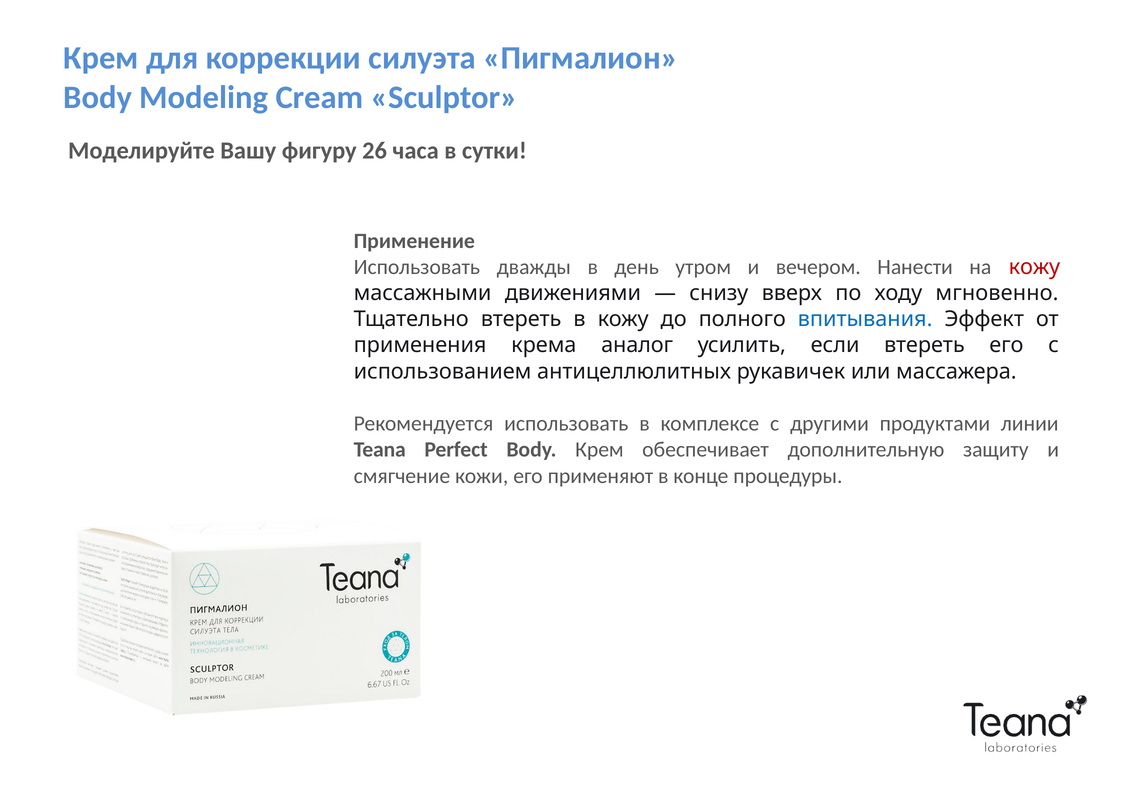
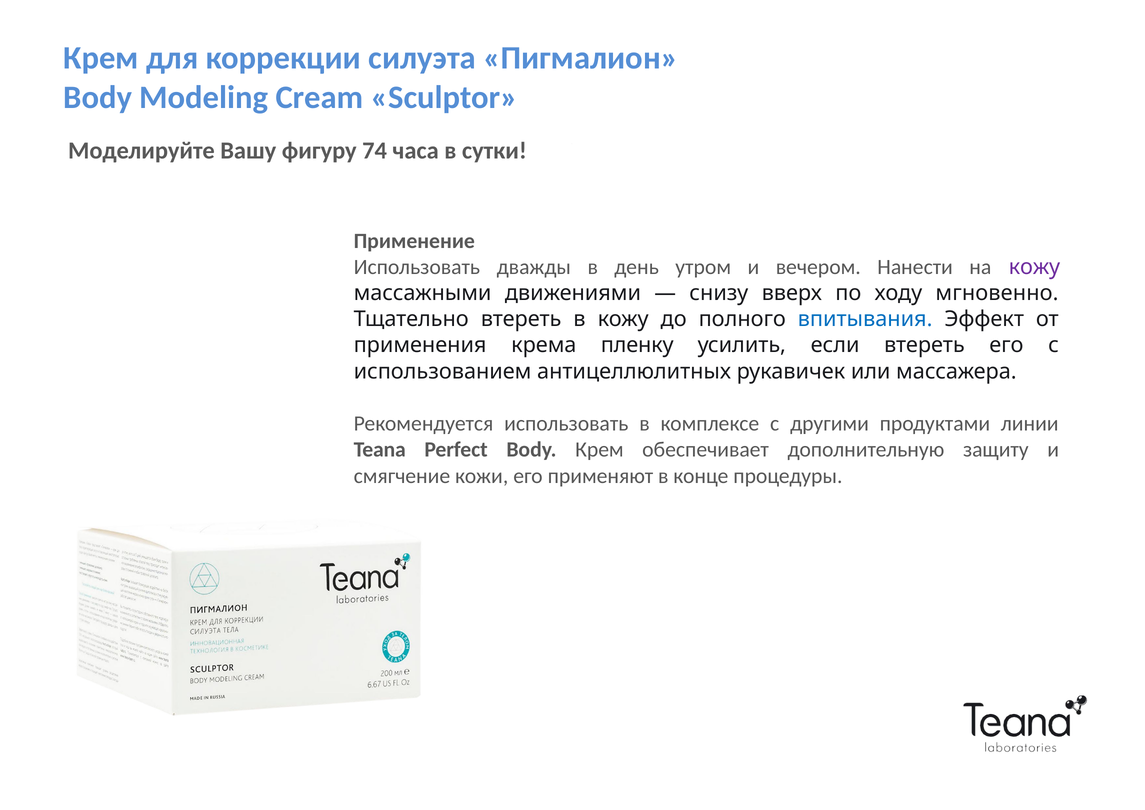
26: 26 -> 74 (375, 150)
кожу colour: red -> purple (1034, 267)
аналог: аналог -> пленку (637, 345)
